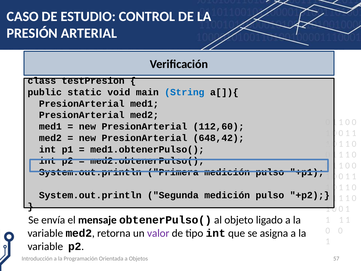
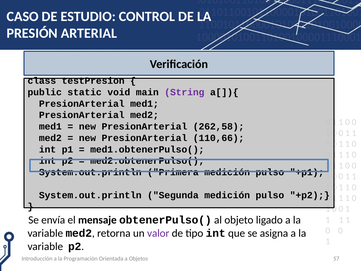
String colour: blue -> purple (184, 92)
112,60: 112,60 -> 262,58 (219, 126)
648,42: 648,42 -> 110,66 (219, 138)
